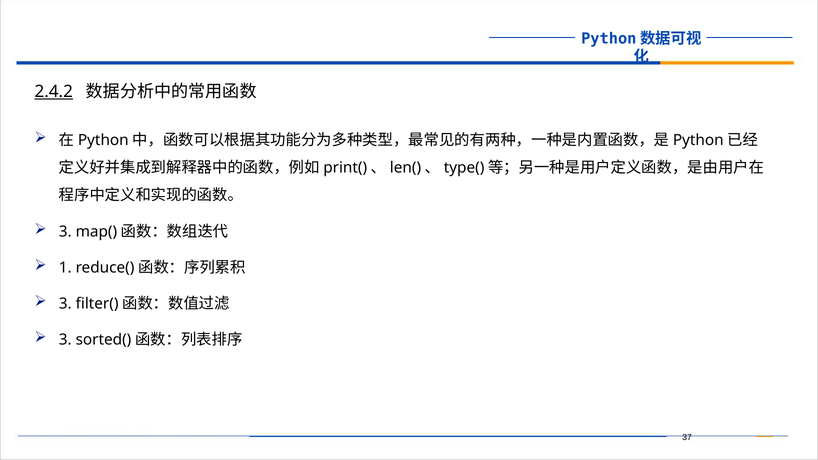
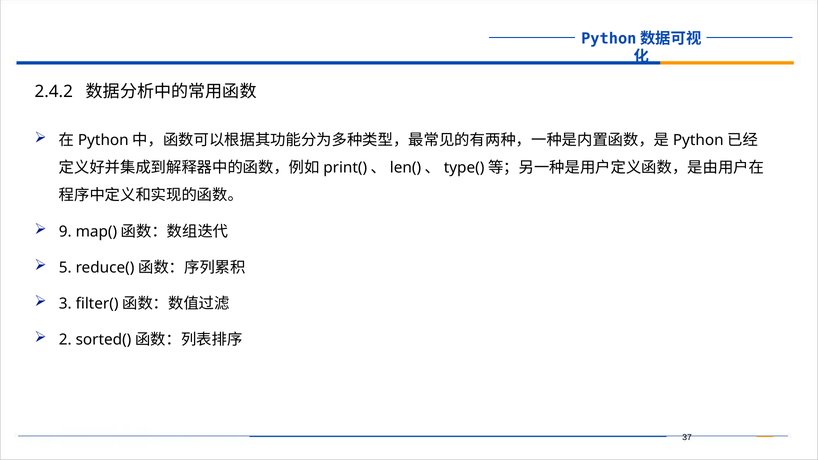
2.4.2 underline: present -> none (54, 92)
3: 3 -> 9 (65, 232)
1: 1 -> 5 (65, 268)
3: 3 -> 2 (65, 340)
